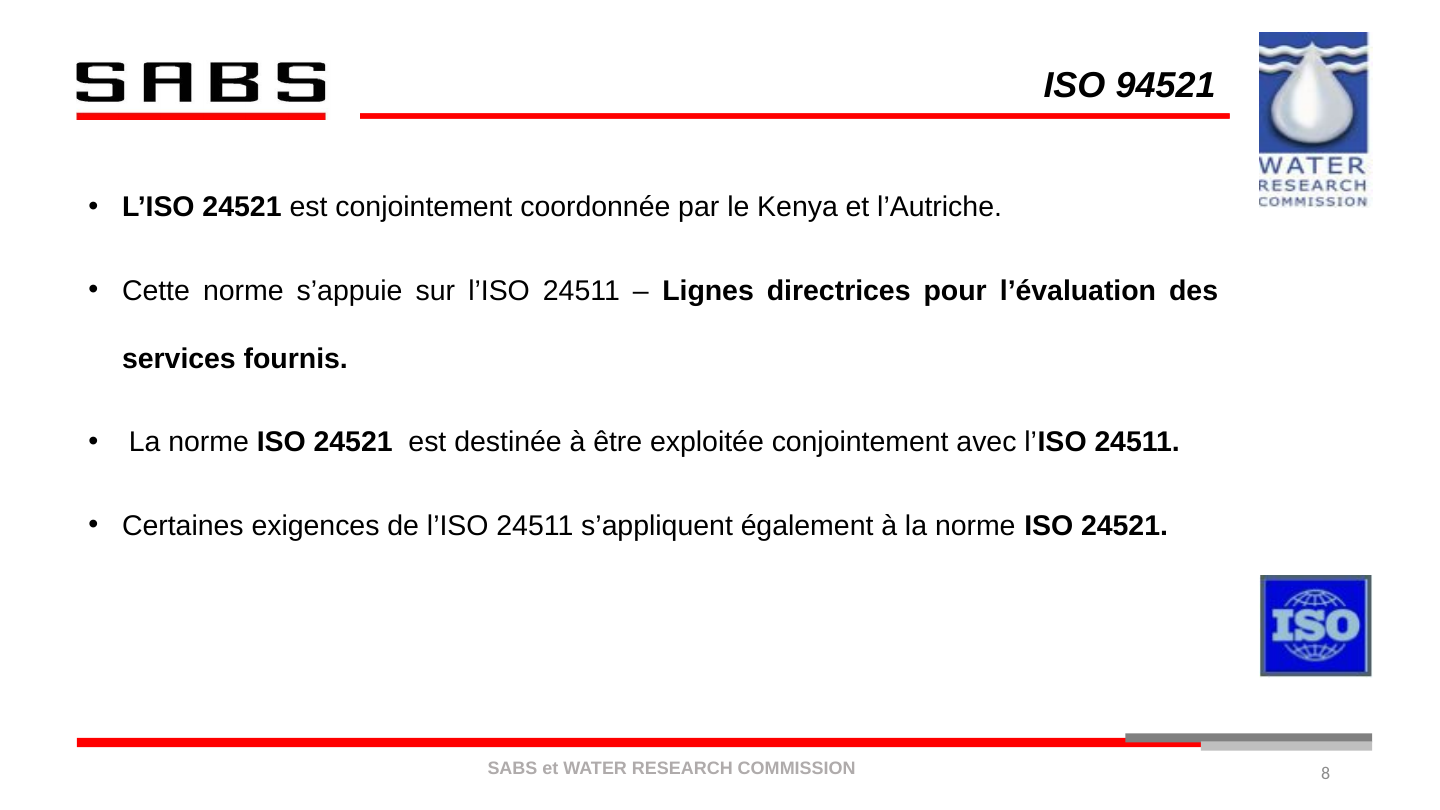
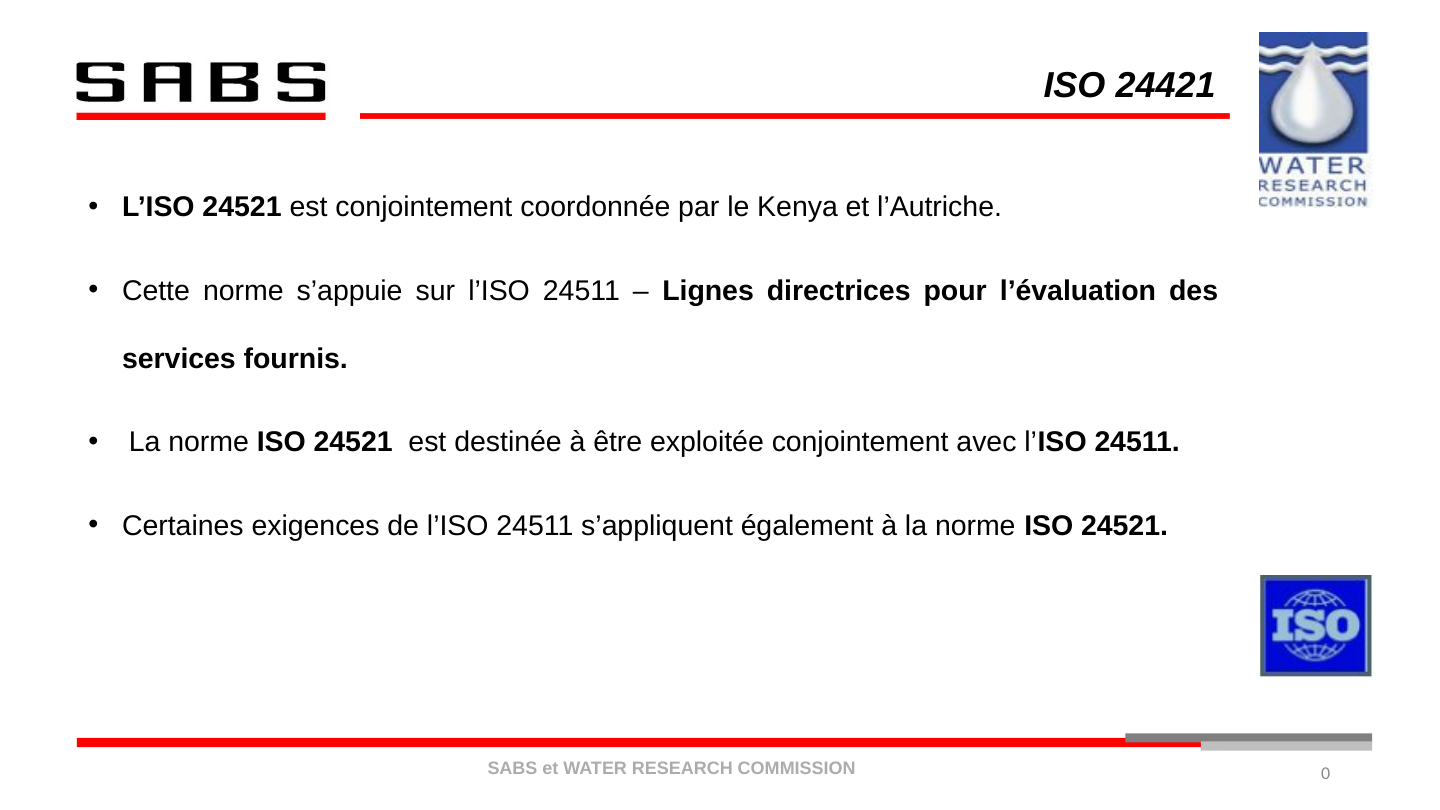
94521: 94521 -> 24421 (1166, 85)
8: 8 -> 0 (1326, 773)
